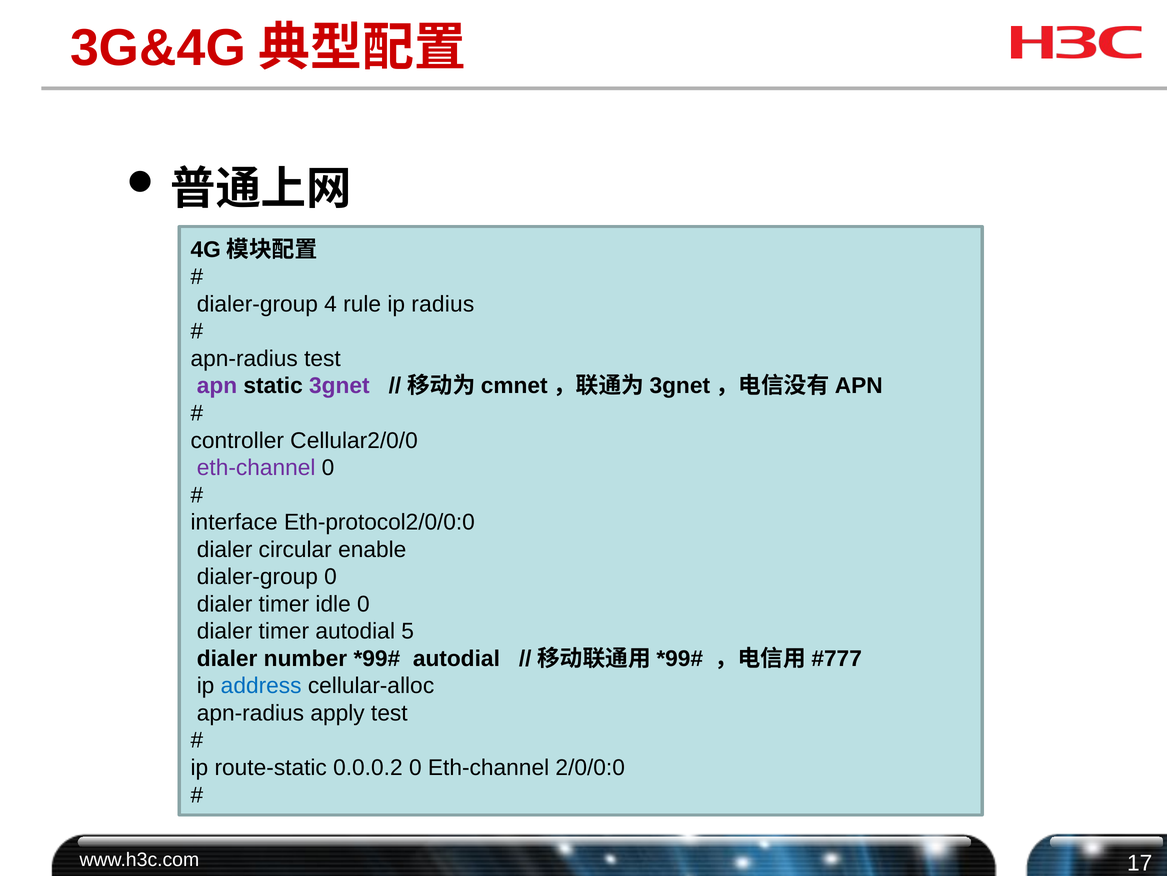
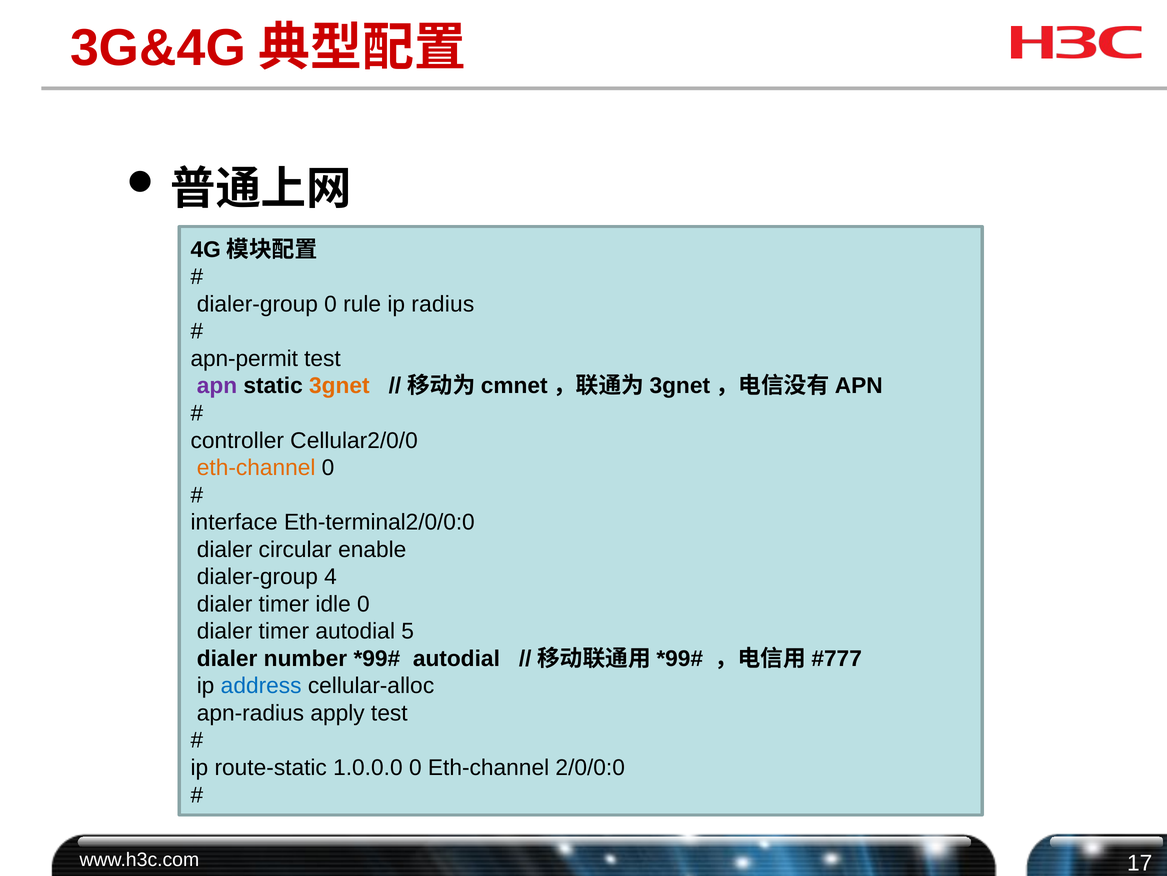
dialer-group 4: 4 -> 0 (331, 304)
apn-radius: apn-radius -> apn-permit (244, 358)
3gnet colour: purple -> orange (339, 386)
eth-channel colour: purple -> orange (256, 467)
Eth-protocol2/0/0:0: Eth-protocol2/0/0:0 -> Eth-terminal2/0/0:0 (379, 522)
dialer-group 0: 0 -> 4 (331, 576)
0.0.0.2: 0.0.0.2 -> 1.0.0.0 (368, 767)
